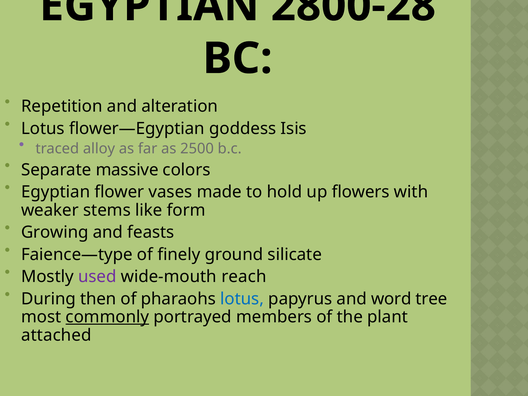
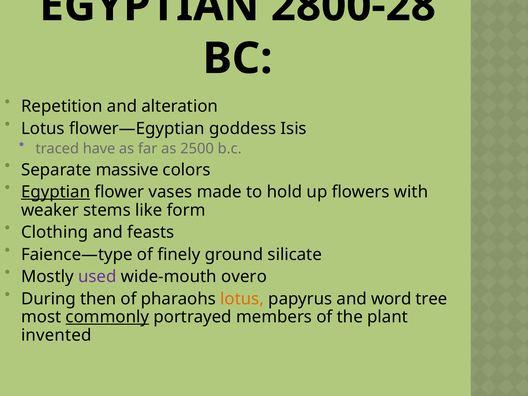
alloy: alloy -> have (99, 149)
Egyptian underline: none -> present (56, 192)
Growing: Growing -> Clothing (55, 232)
reach: reach -> overo (244, 277)
lotus colour: blue -> orange (242, 299)
attached: attached -> invented (56, 335)
